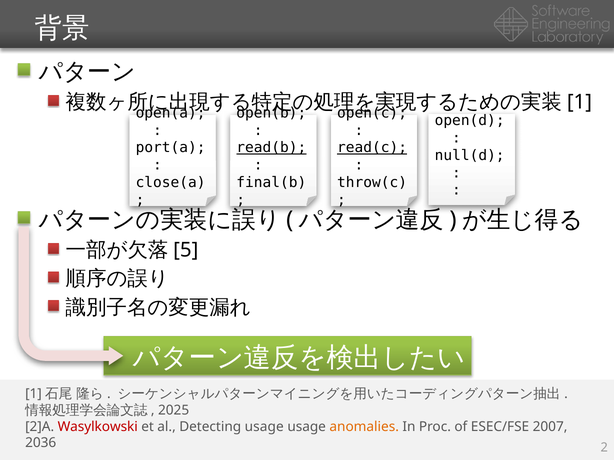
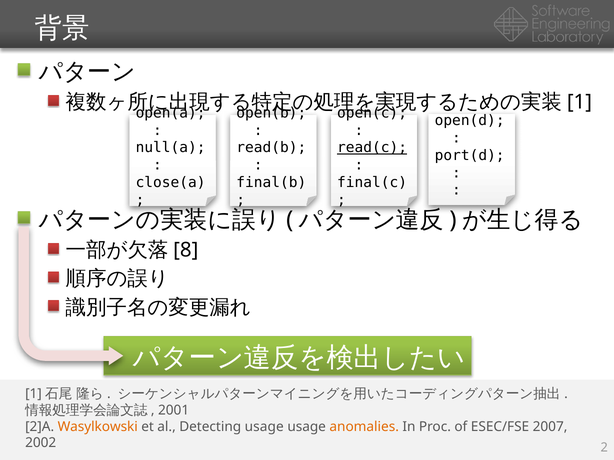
port(a: port(a -> null(a (171, 148)
read(b underline: present -> none (271, 148)
null(d: null(d -> port(d (470, 156)
throw(c: throw(c -> final(c (372, 183)
5: 5 -> 8 (186, 250)
2025: 2025 -> 2001 (174, 411)
Wasylkowski colour: red -> orange (98, 427)
2036: 2036 -> 2002 (41, 443)
